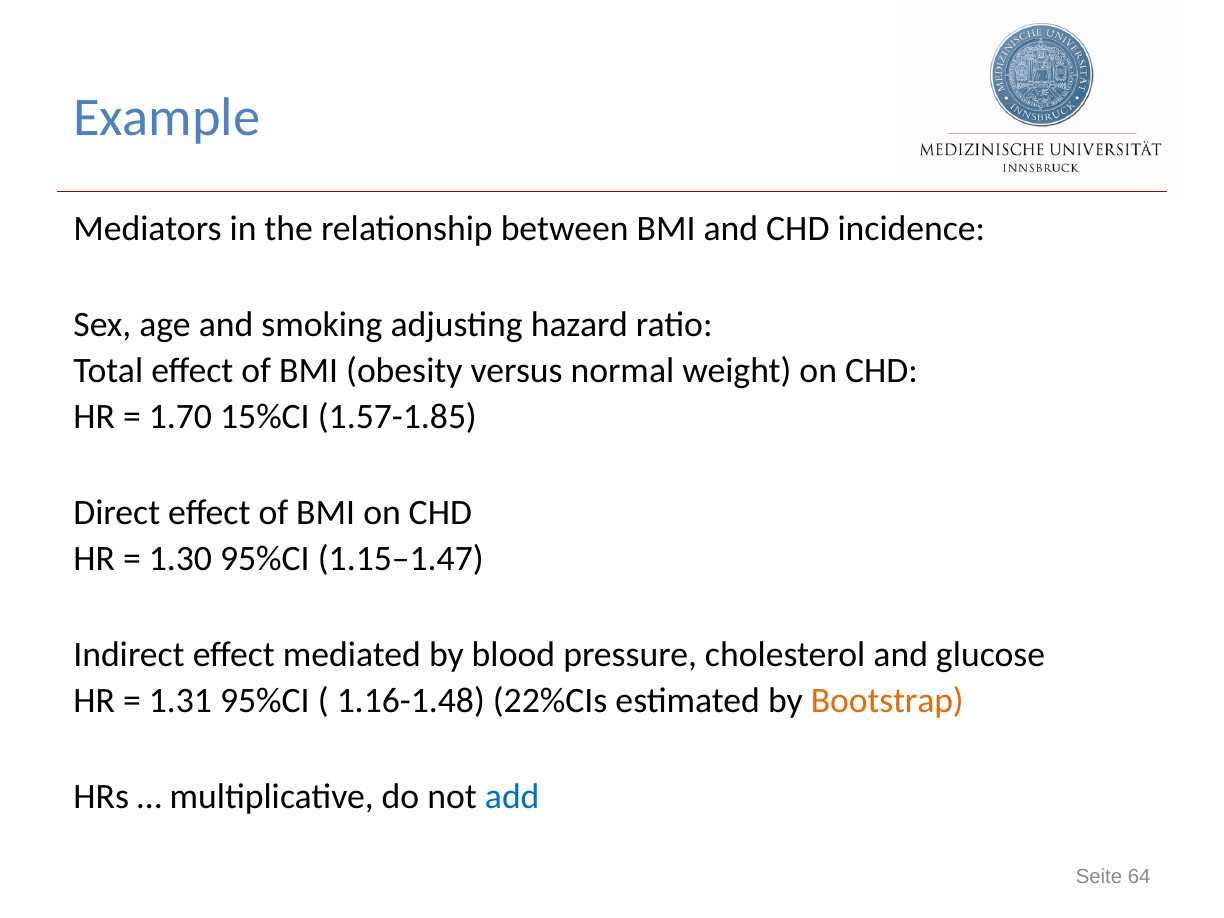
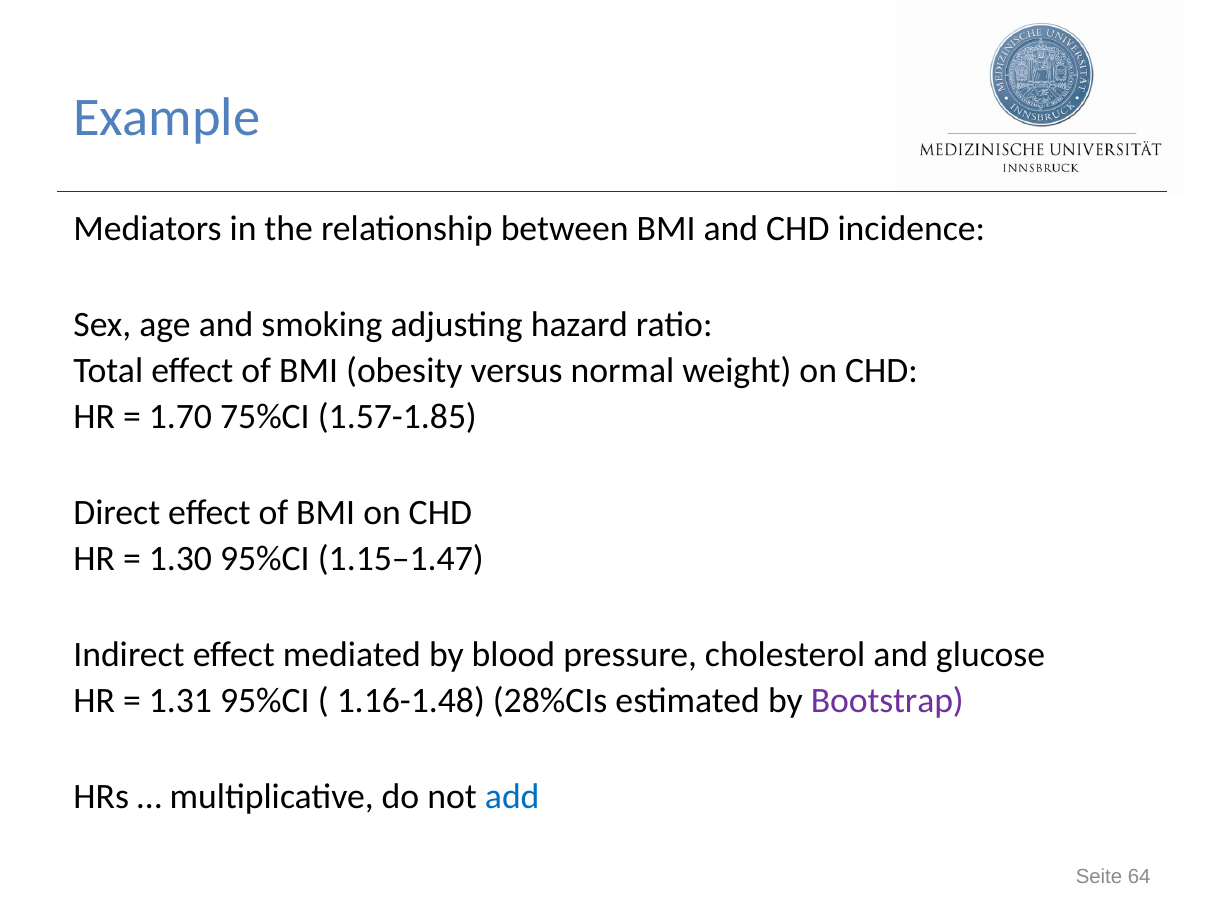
15%CI: 15%CI -> 75%CI (265, 417)
22%CIs: 22%CIs -> 28%CIs (550, 700)
Bootstrap colour: orange -> purple (887, 700)
